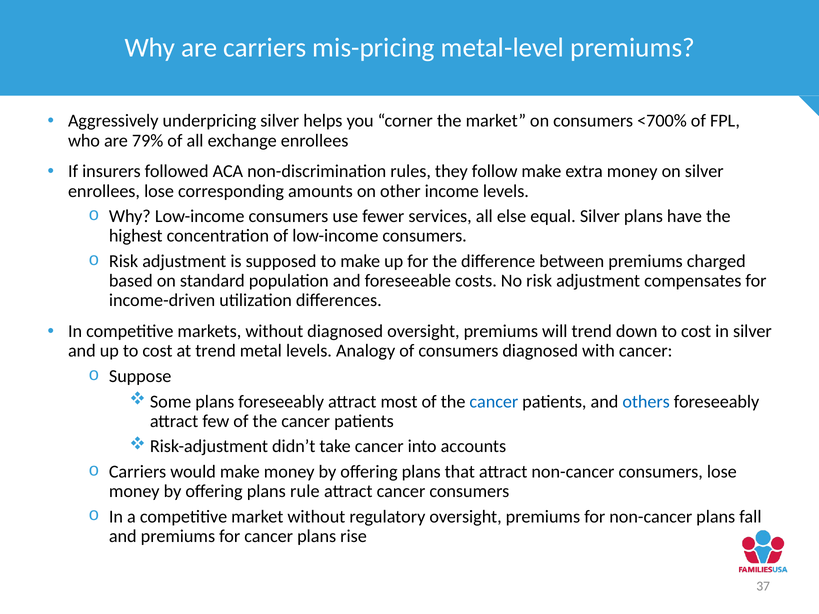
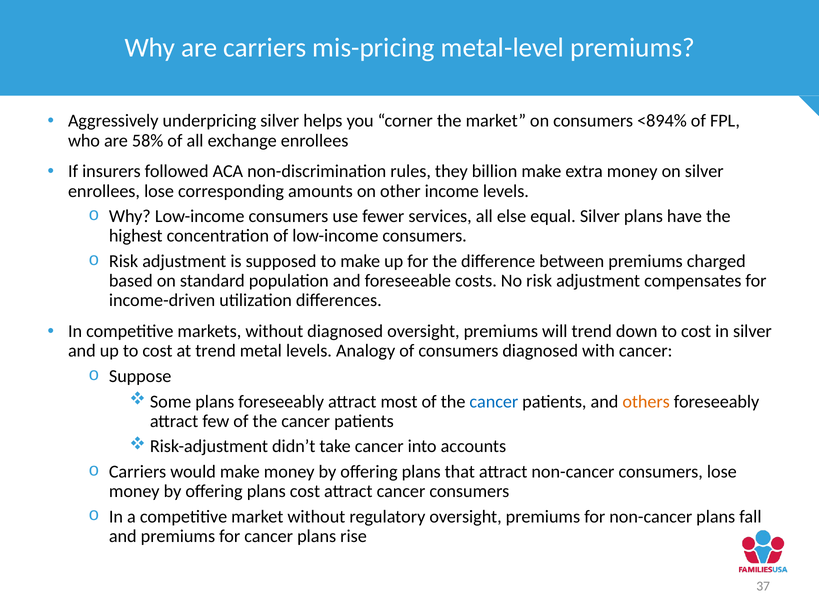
<700%: <700% -> <894% (662, 121)
79%: 79% -> 58% (148, 141)
follow: follow -> billion (495, 172)
others colour: blue -> orange (646, 402)
plans rule: rule -> cost (305, 491)
